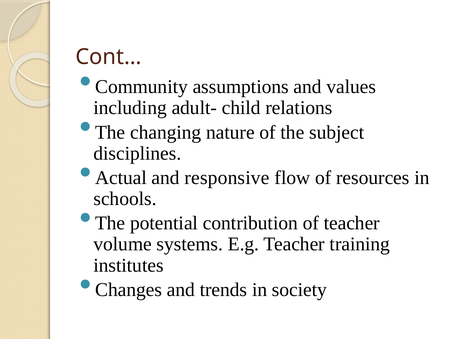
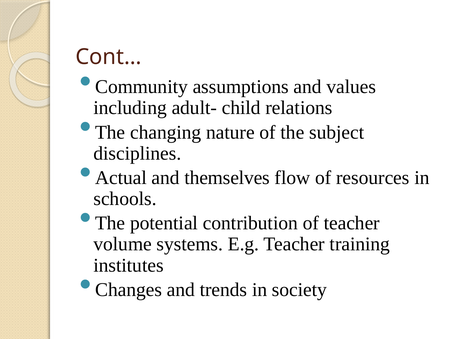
responsive: responsive -> themselves (227, 178)
